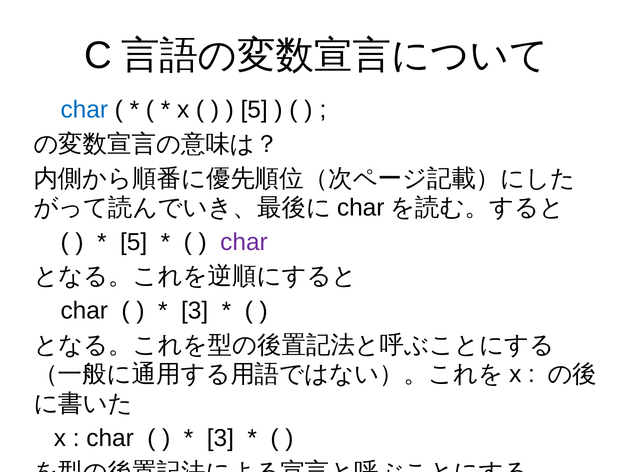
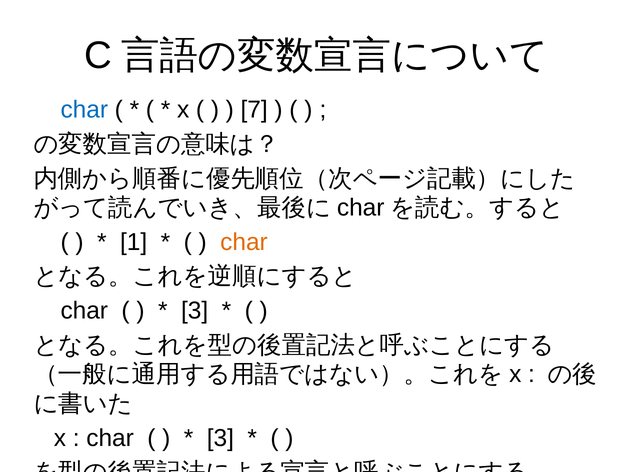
5: 5 -> 7 (254, 110)
5: 5 -> 1 (134, 242)
char colour: purple -> orange (244, 242)
